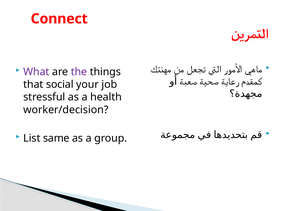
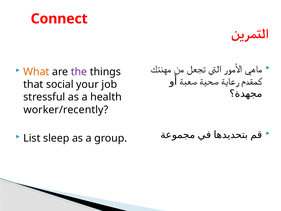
What colour: purple -> orange (36, 72)
worker/decision: worker/decision -> worker/recently (66, 110)
same: same -> sleep (56, 138)
